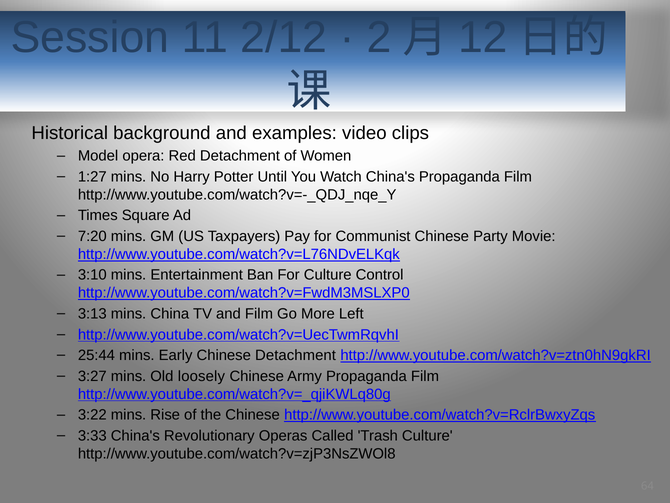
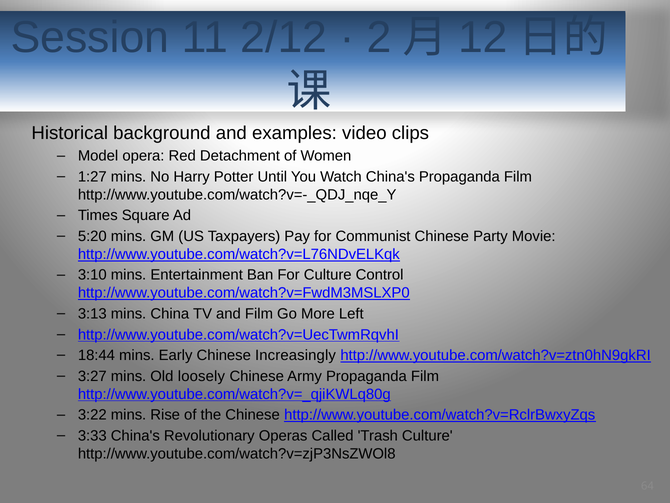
7:20: 7:20 -> 5:20 (92, 236)
25:44: 25:44 -> 18:44 (96, 355)
Chinese Detachment: Detachment -> Increasingly (295, 355)
